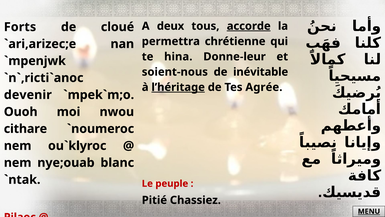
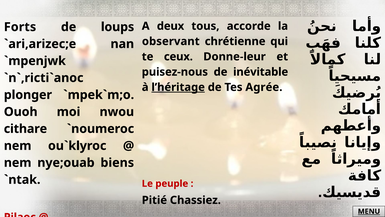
accorde underline: present -> none (249, 26)
cloué: cloué -> loups (118, 27)
permettra: permettra -> observant (171, 41)
hina: hina -> ceux (178, 57)
soient-nous: soient-nous -> puisez-nous (175, 72)
devenir: devenir -> plonger (28, 95)
blanc: blanc -> biens (117, 162)
